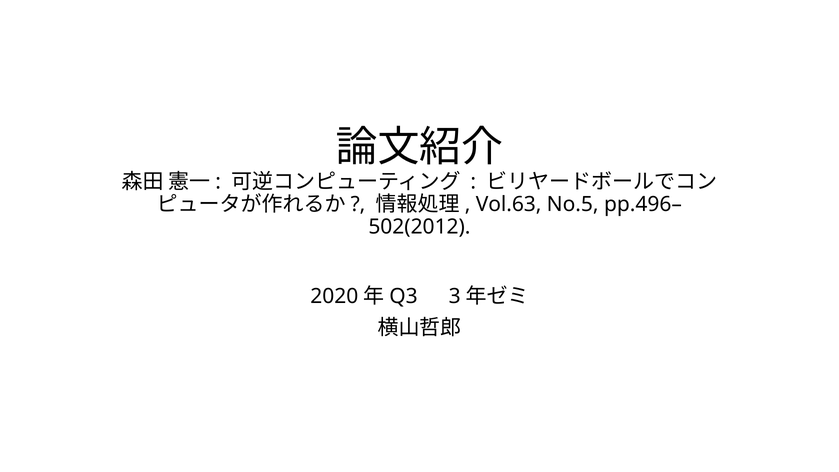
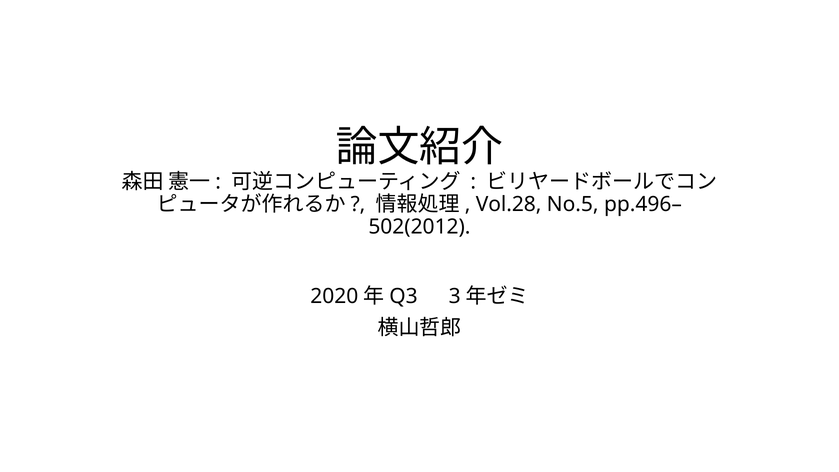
Vol.63: Vol.63 -> Vol.28 (509, 204)
